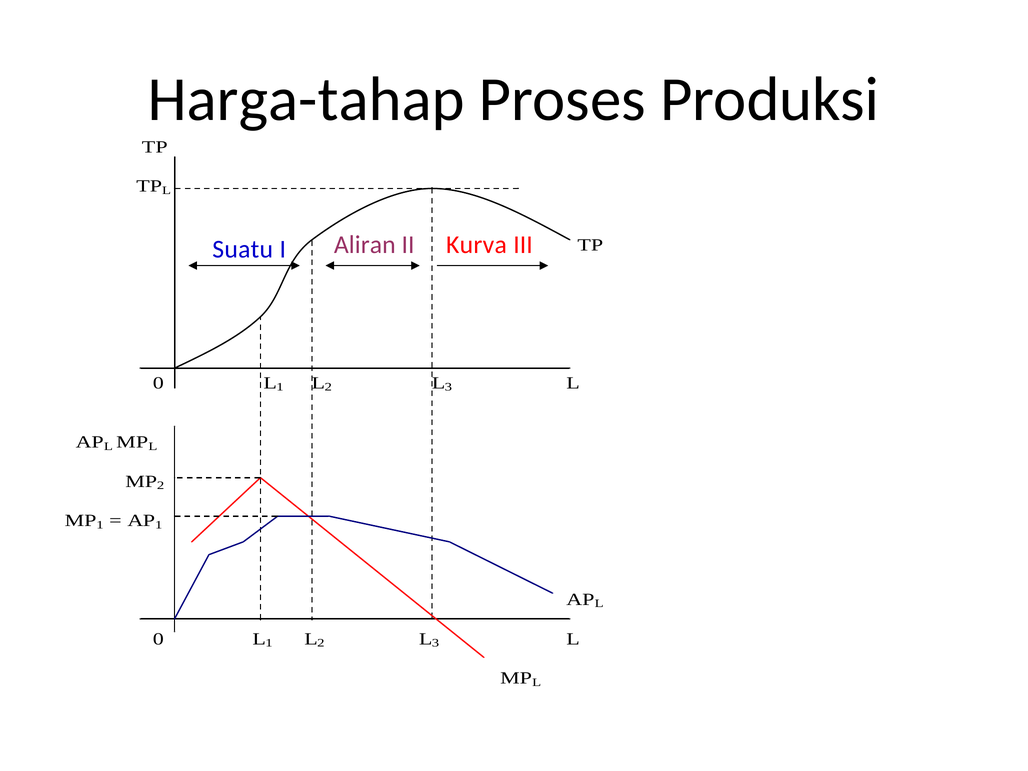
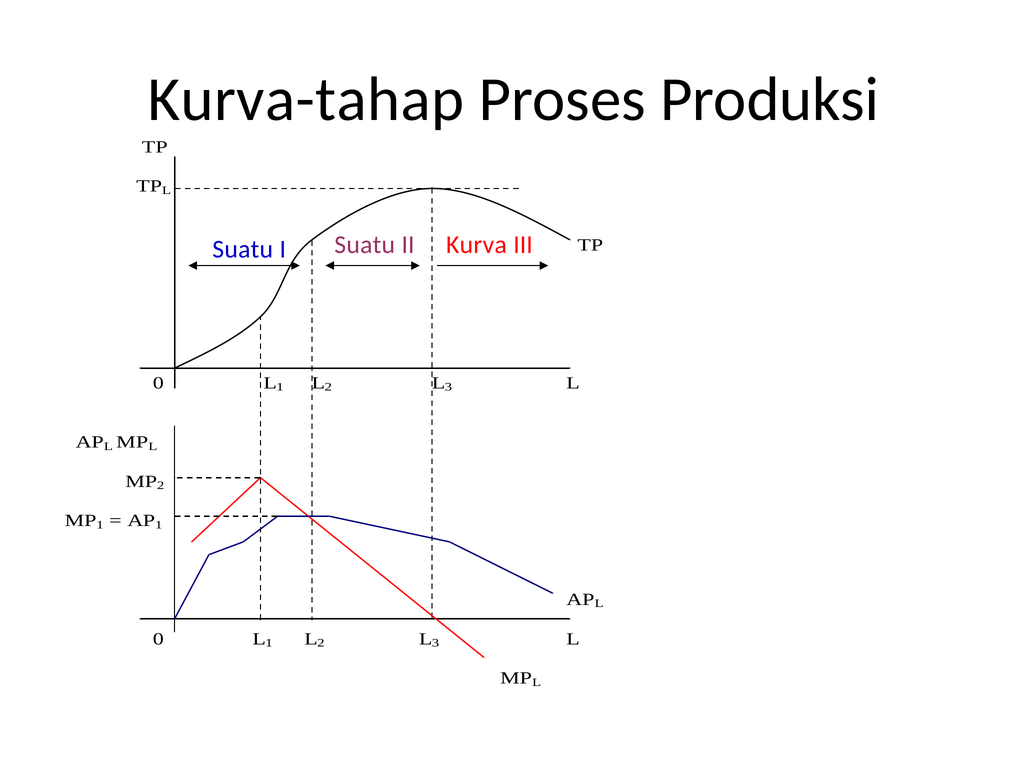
Harga-tahap: Harga-tahap -> Kurva-tahap (306, 100)
I Aliran: Aliran -> Suatu (365, 245)
